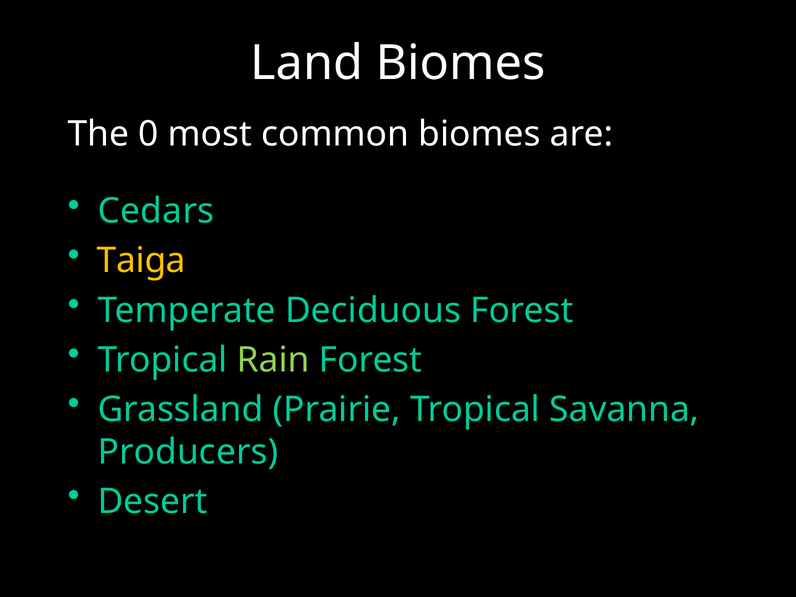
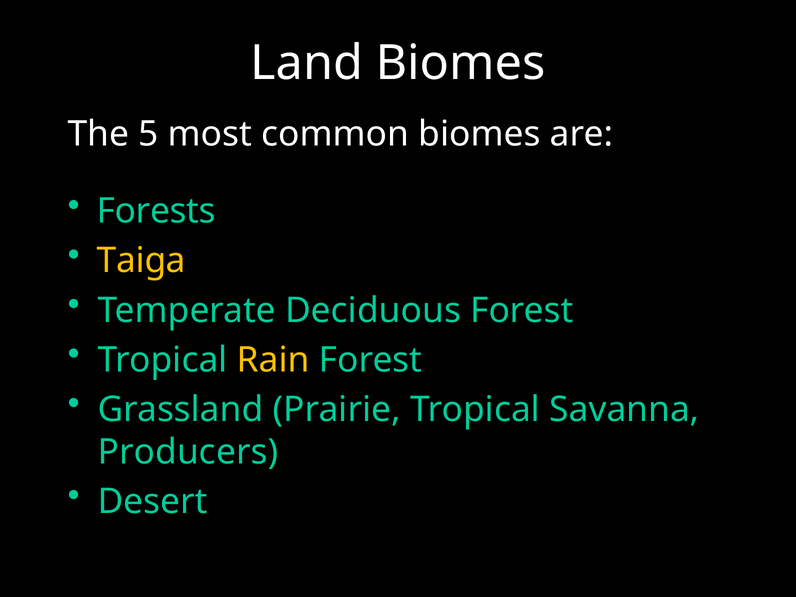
0: 0 -> 5 (148, 134)
Cedars: Cedars -> Forests (156, 211)
Rain colour: light green -> yellow (273, 360)
